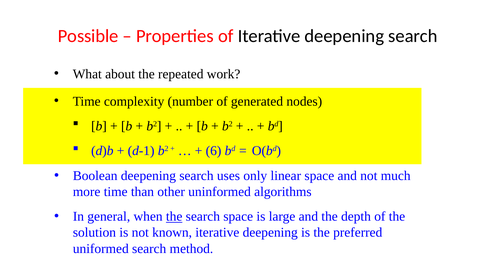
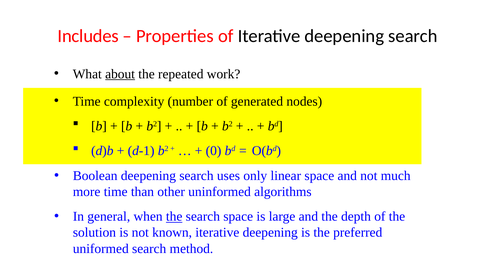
Possible: Possible -> Includes (88, 36)
about underline: none -> present (120, 74)
6: 6 -> 0 (214, 151)
